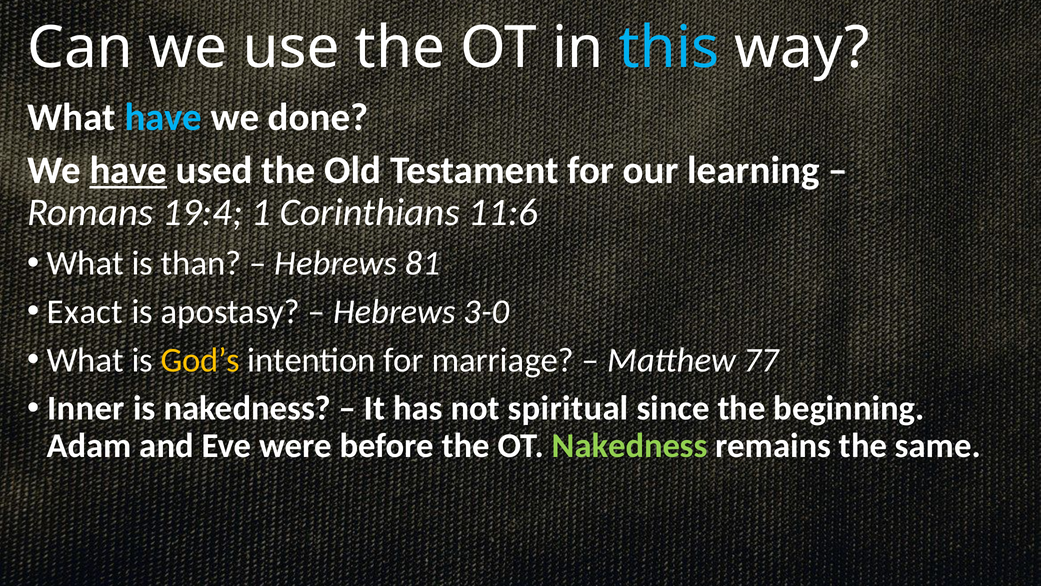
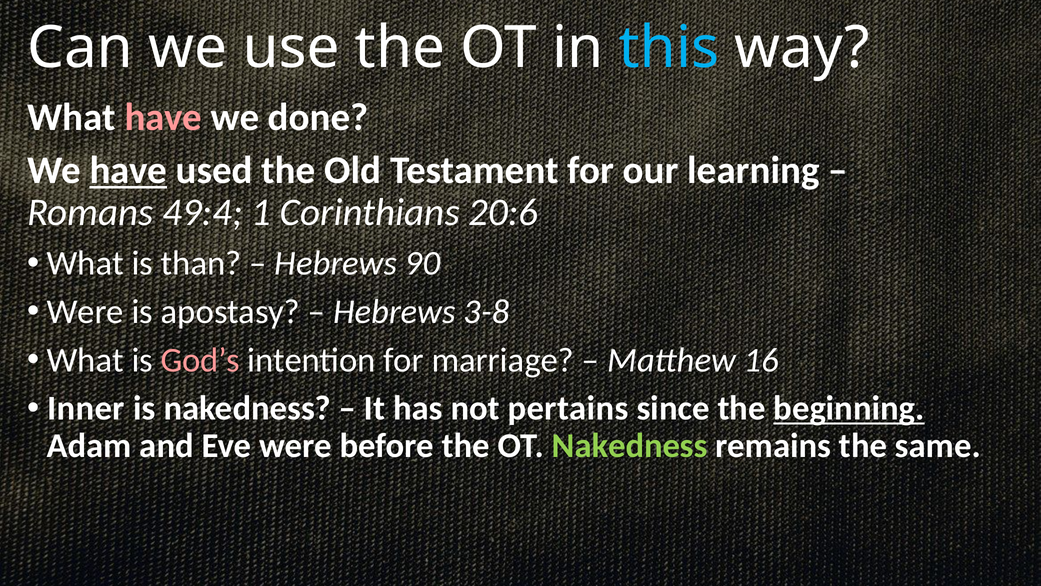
have colour: light blue -> pink (163, 117)
19:4: 19:4 -> 49:4 (203, 212)
11:6: 11:6 -> 20:6 (503, 212)
81: 81 -> 90 (423, 263)
Exact: Exact -> Were (85, 311)
3-0: 3-0 -> 3-8 (486, 311)
God’s colour: yellow -> pink (200, 360)
77: 77 -> 16 (761, 360)
spiritual: spiritual -> pertains (568, 408)
beginning underline: none -> present (849, 408)
